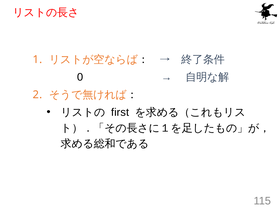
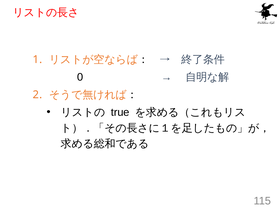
first: first -> true (120, 112)
